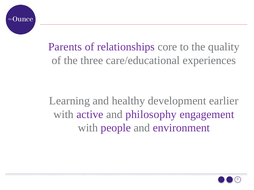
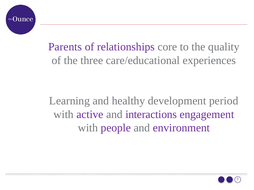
earlier: earlier -> period (224, 101)
philosophy: philosophy -> interactions (151, 115)
